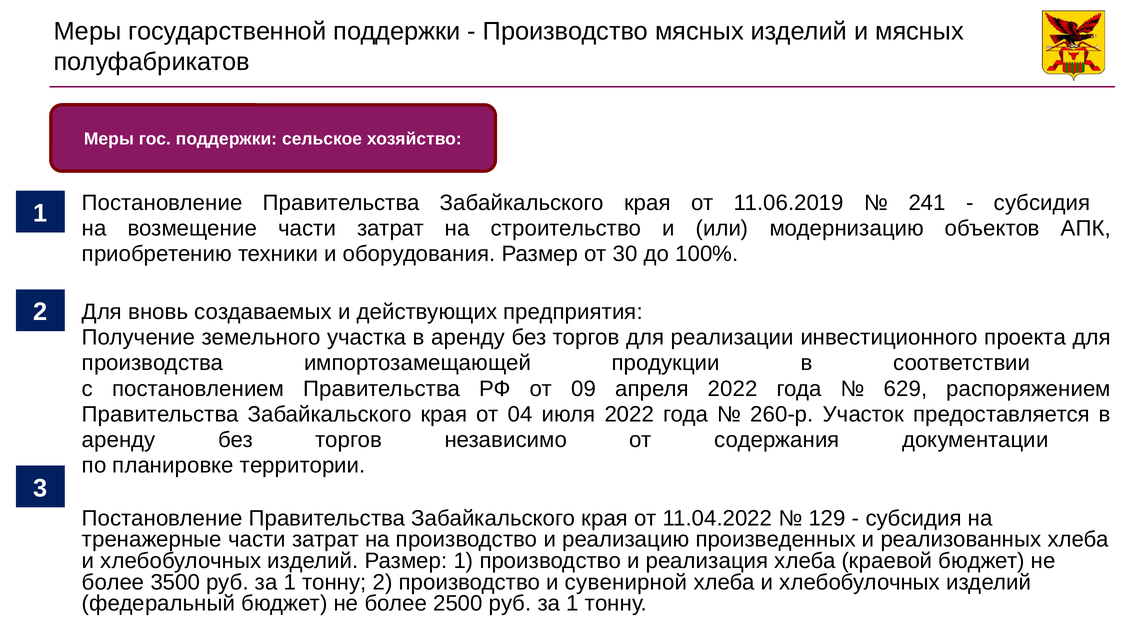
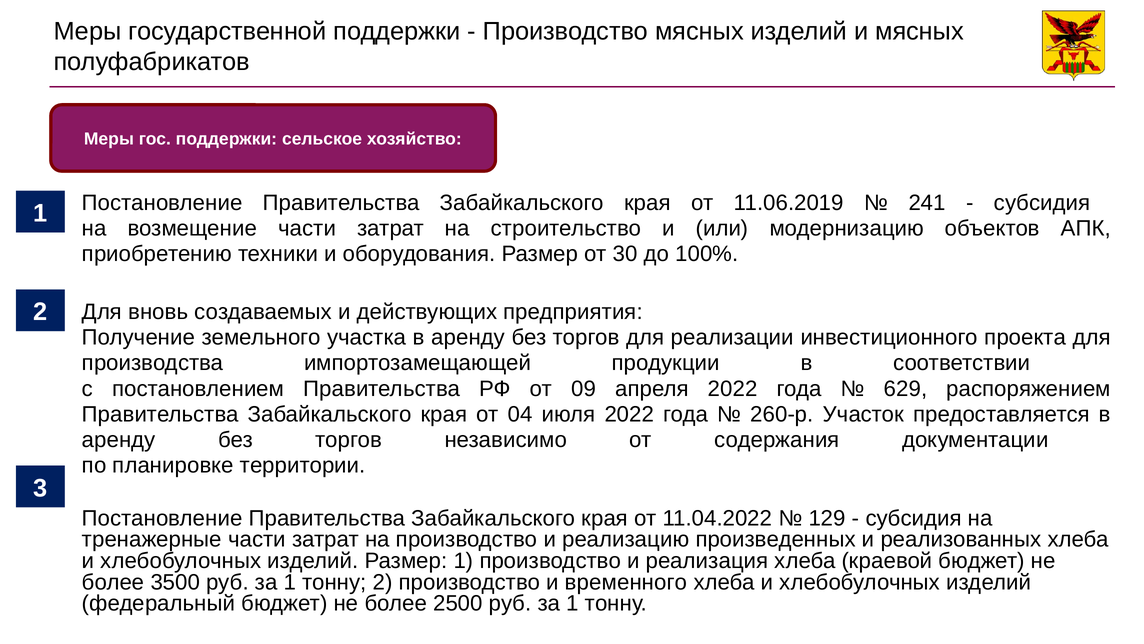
сувенирной: сувенирной -> временного (626, 582)
